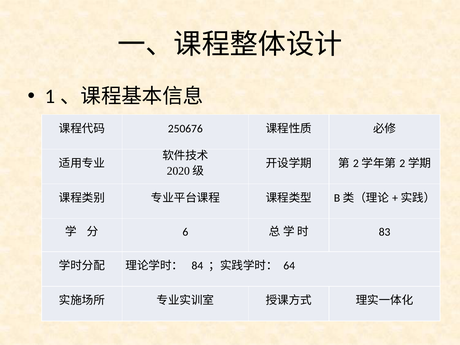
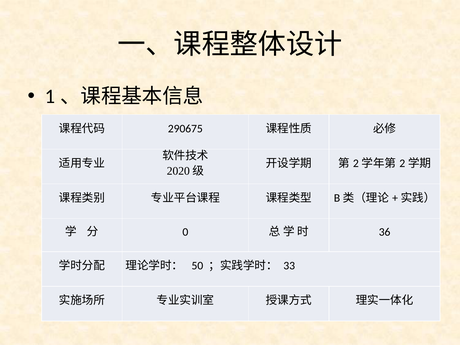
250676: 250676 -> 290675 (185, 129)
6: 6 -> 0 (185, 232)
83: 83 -> 36 (385, 232)
84: 84 -> 50 (197, 266)
64: 64 -> 33 (289, 266)
